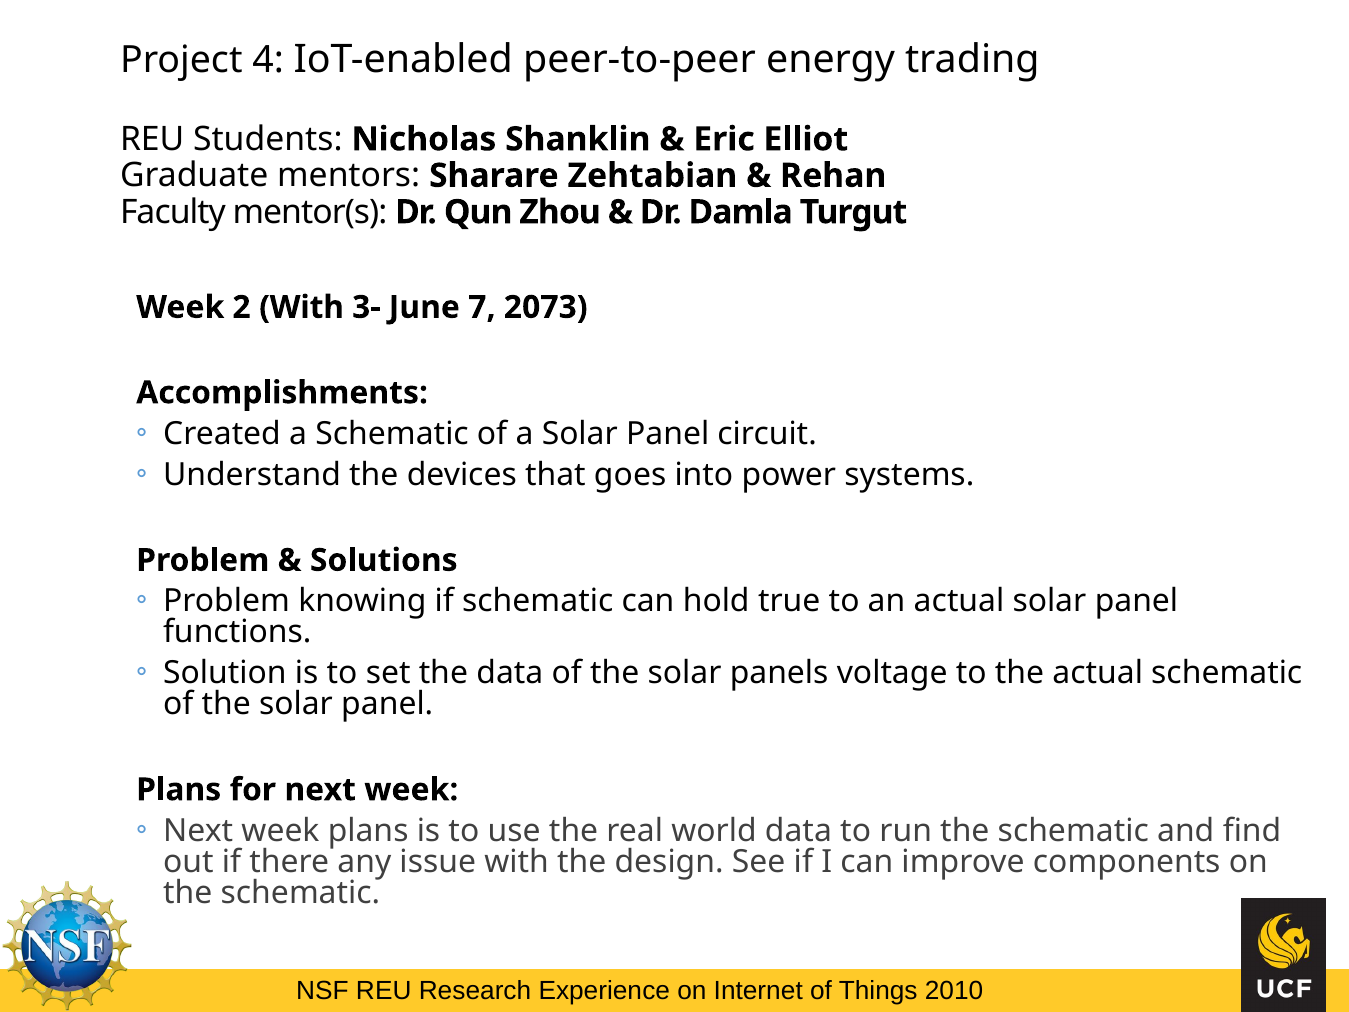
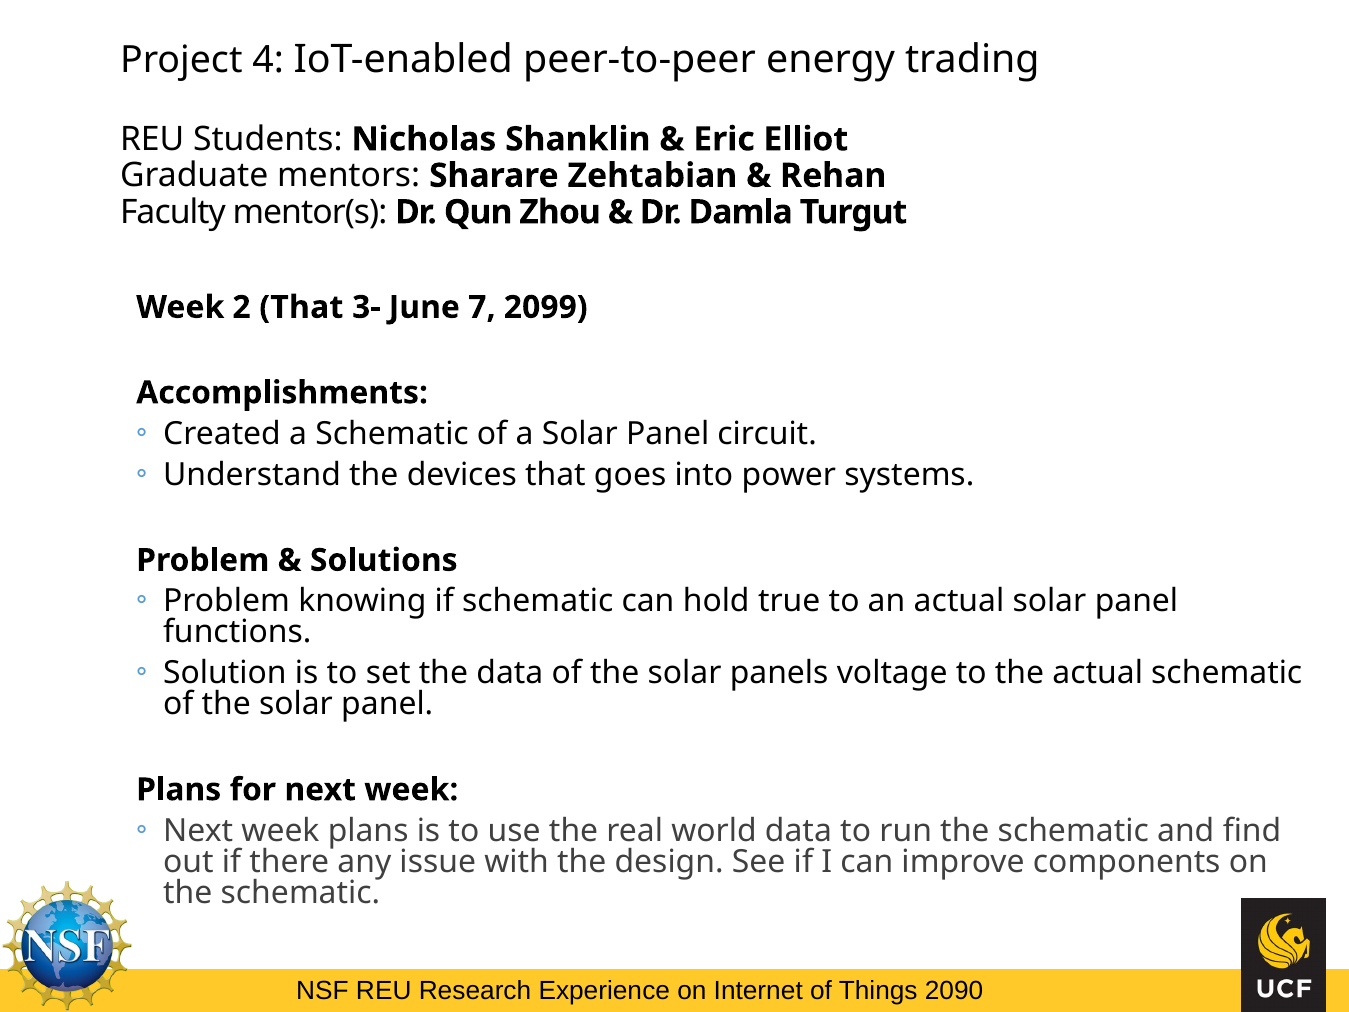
2 With: With -> That (301, 307)
2073: 2073 -> 2099 (546, 307)
2010: 2010 -> 2090 (954, 991)
